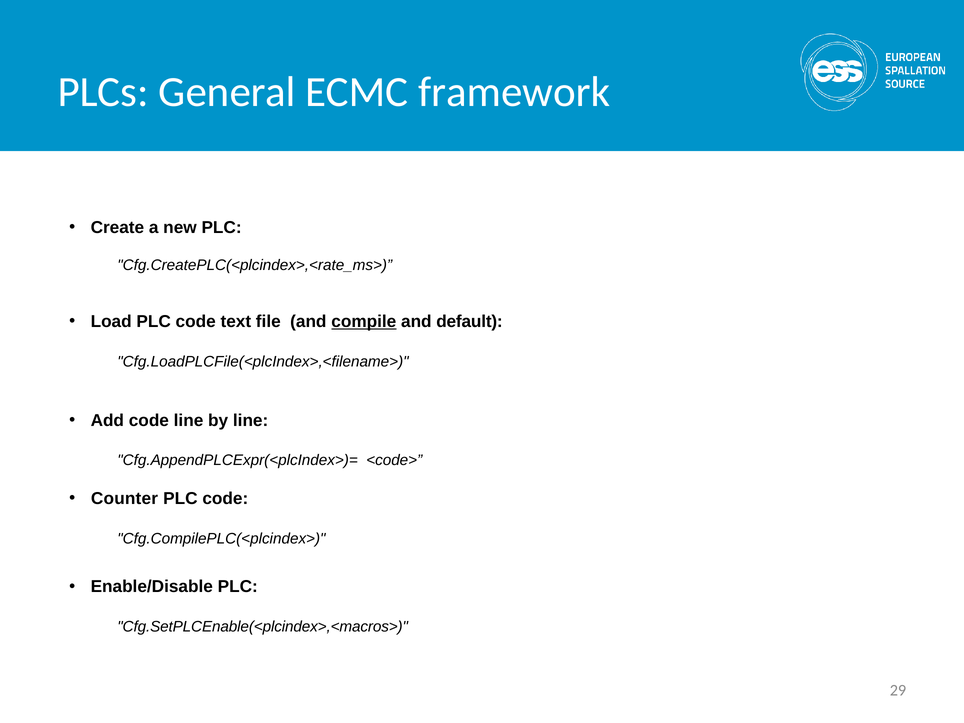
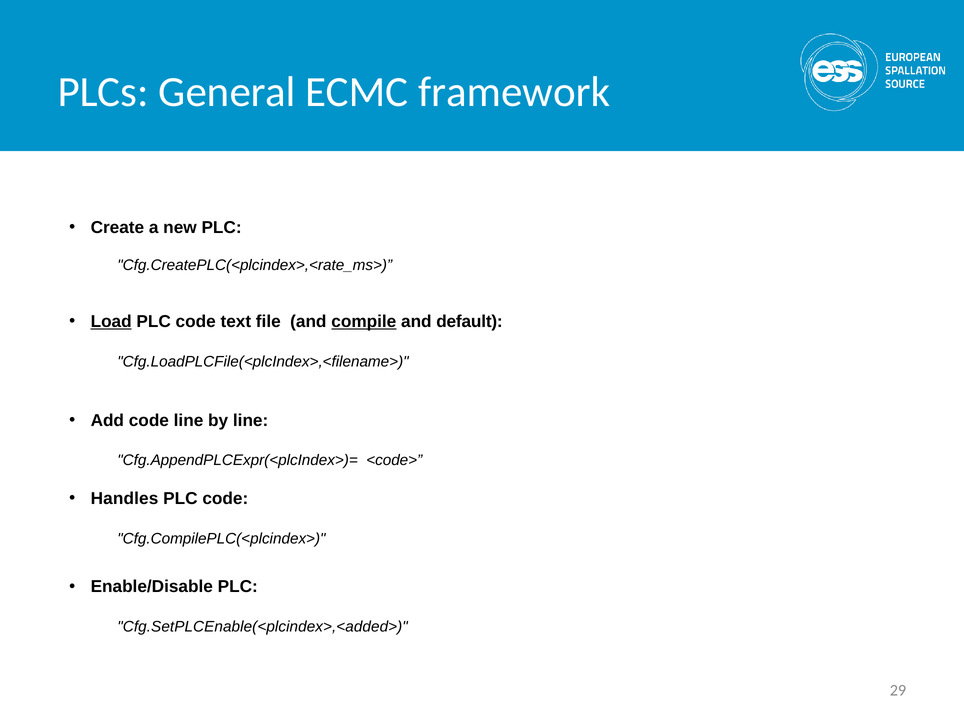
Load underline: none -> present (111, 322)
Counter: Counter -> Handles (124, 498)
Cfg.SetPLCEnable(<plcindex>,<macros>: Cfg.SetPLCEnable(<plcindex>,<macros> -> Cfg.SetPLCEnable(<plcindex>,<added> (263, 627)
